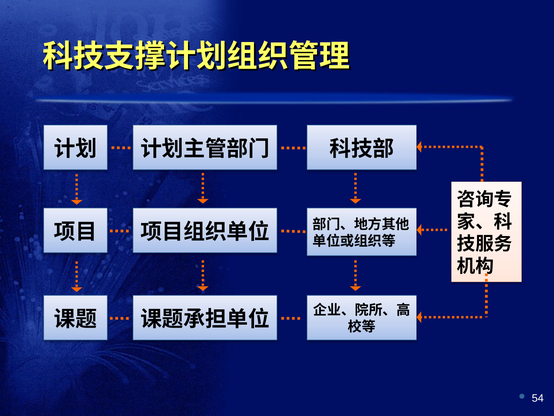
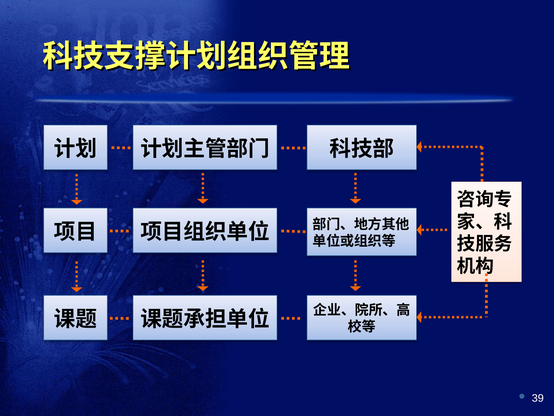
54: 54 -> 39 (538, 398)
